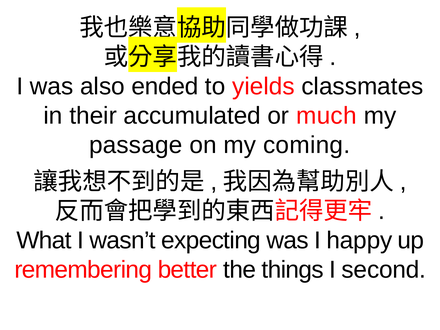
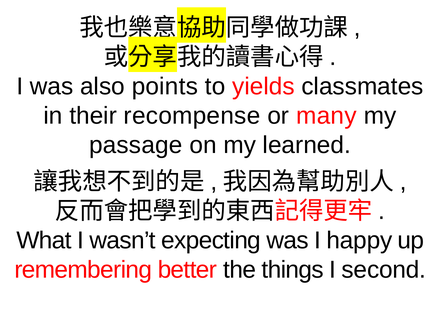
ended: ended -> points (165, 86)
accumulated: accumulated -> recompense (192, 116)
much: much -> many (326, 116)
coming: coming -> learned (307, 145)
